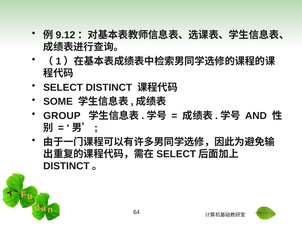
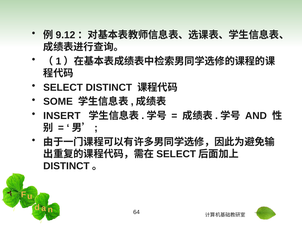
GROUP: GROUP -> INSERT (62, 115)
